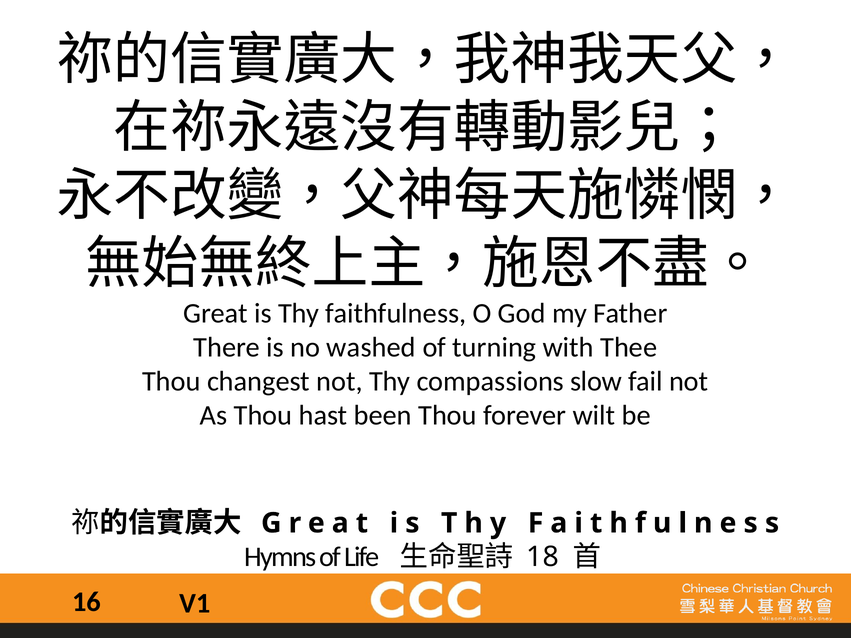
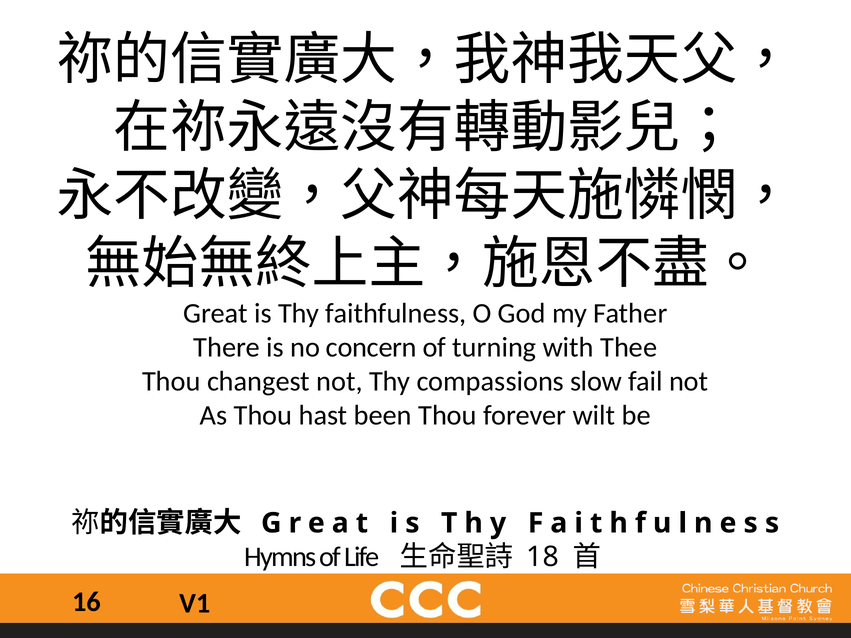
washed: washed -> concern (371, 347)
